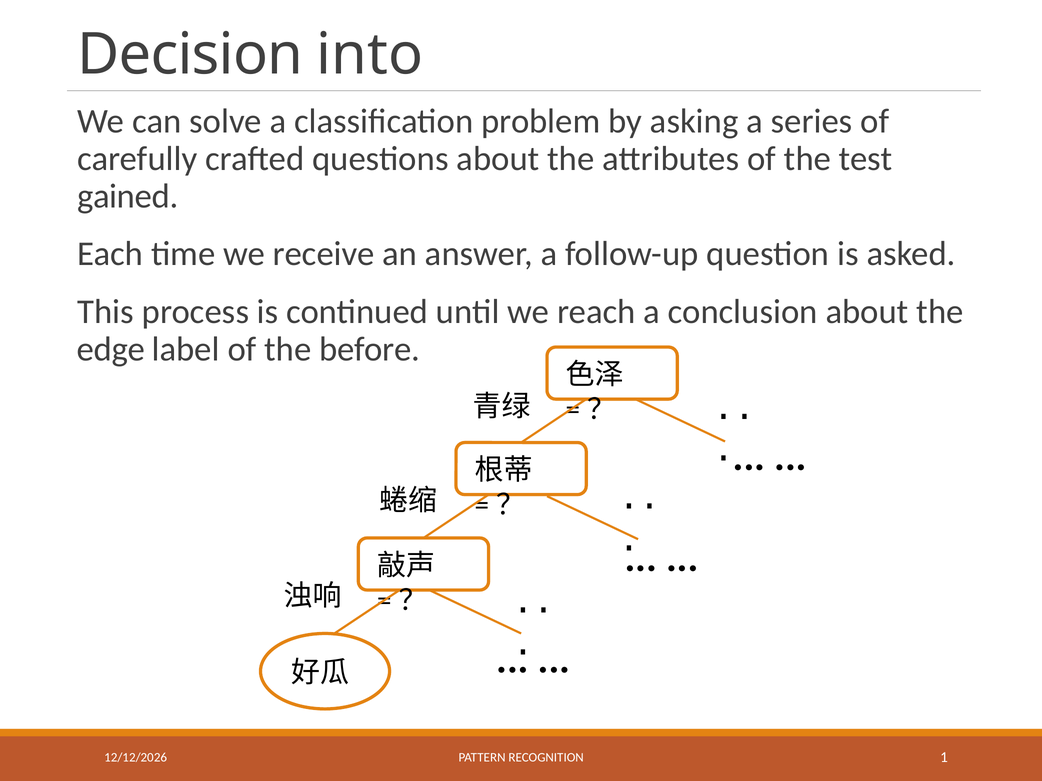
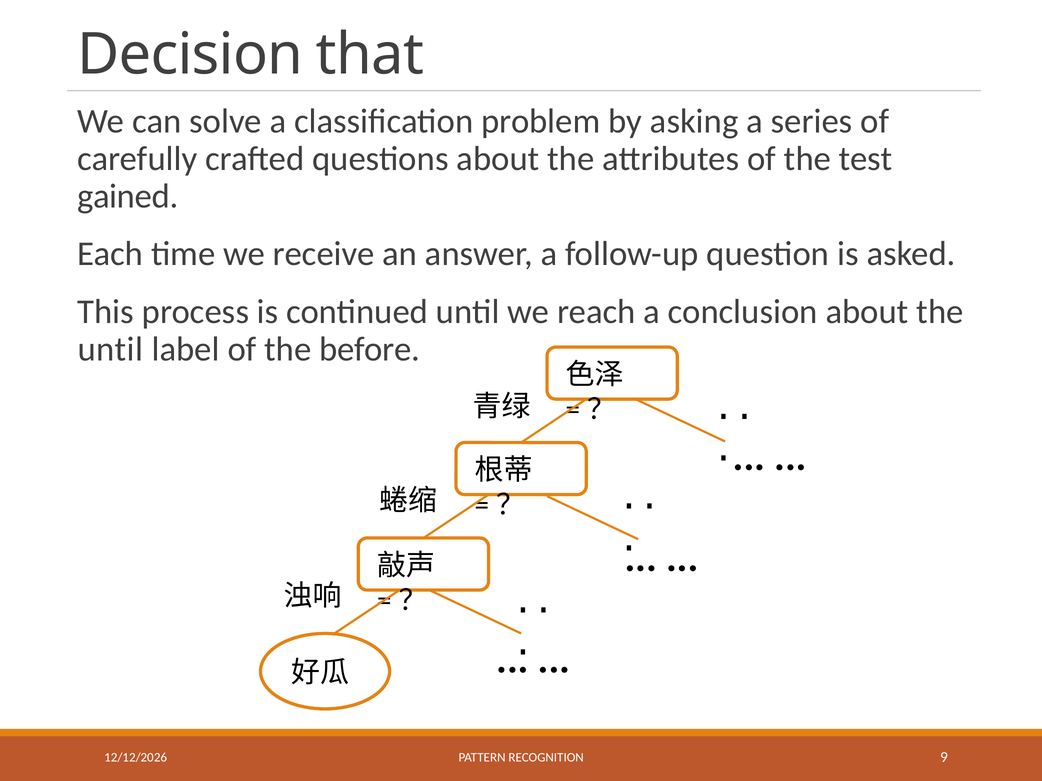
into: into -> that (370, 55)
edge: edge -> until (110, 349)
1: 1 -> 9 (944, 758)
